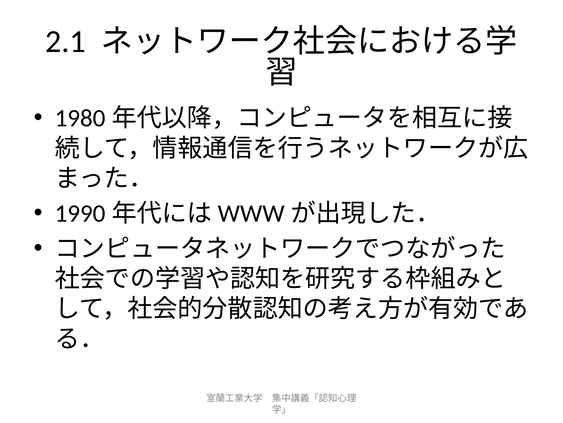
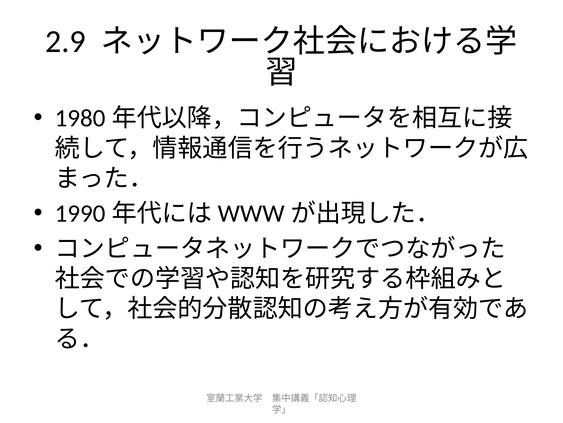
2.1: 2.1 -> 2.9 (65, 42)
